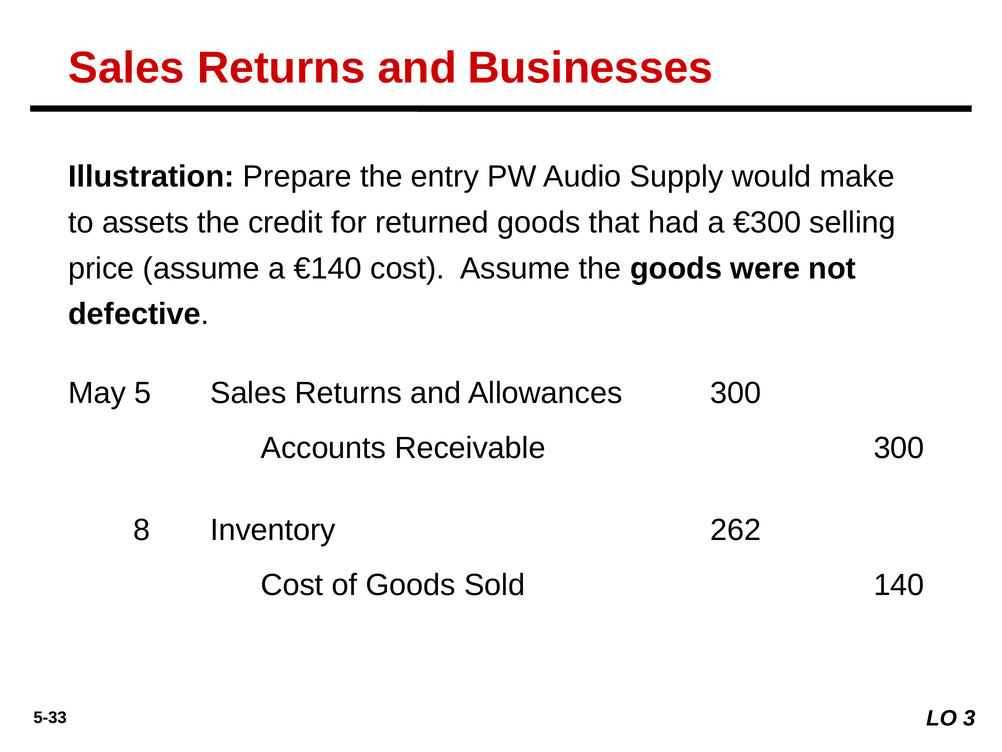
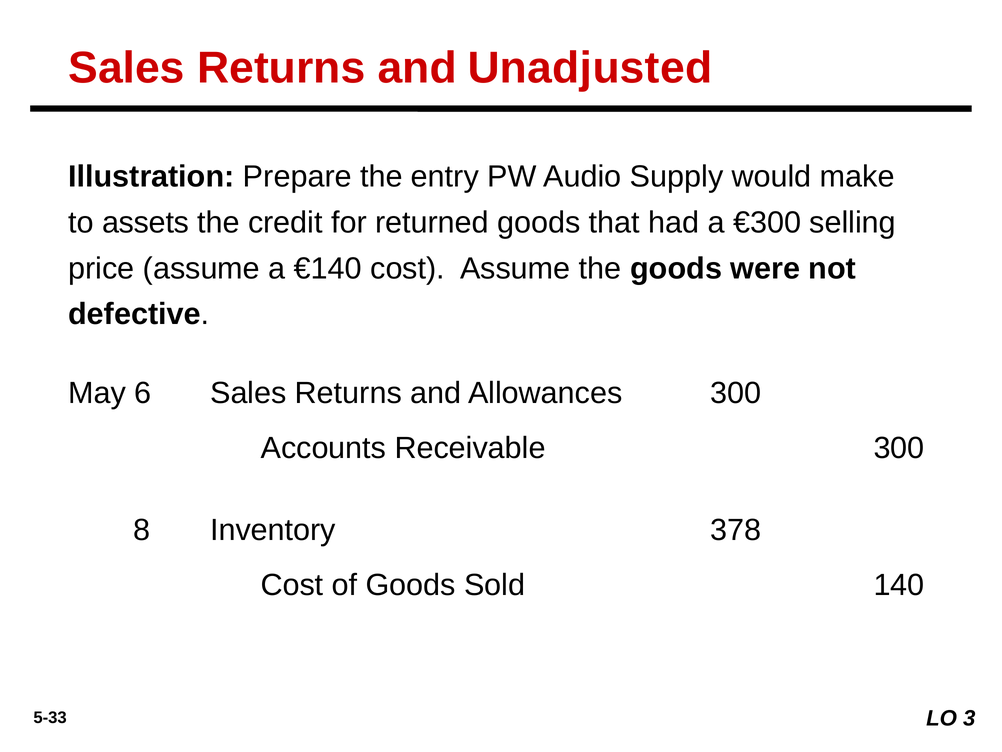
Businesses: Businesses -> Unadjusted (590, 68)
5: 5 -> 6 (143, 393)
262: 262 -> 378 (736, 530)
